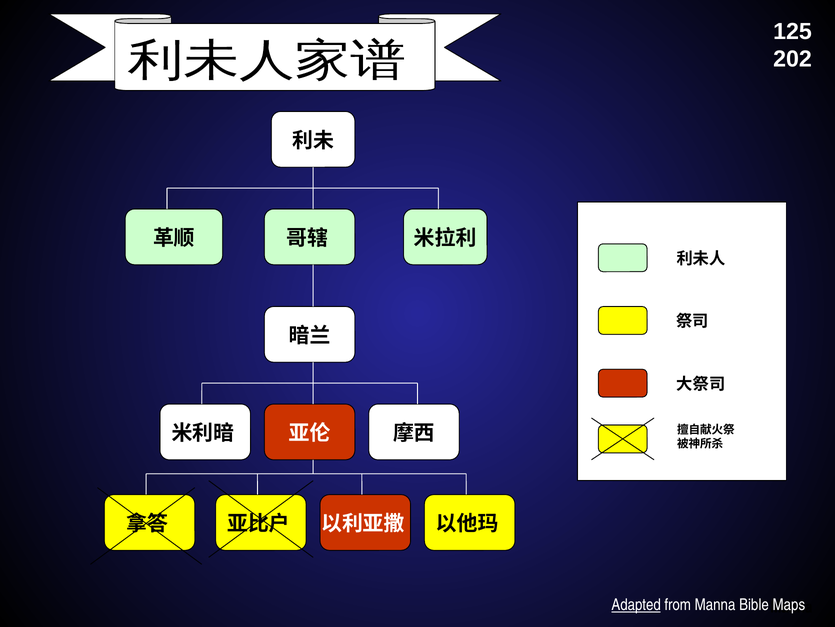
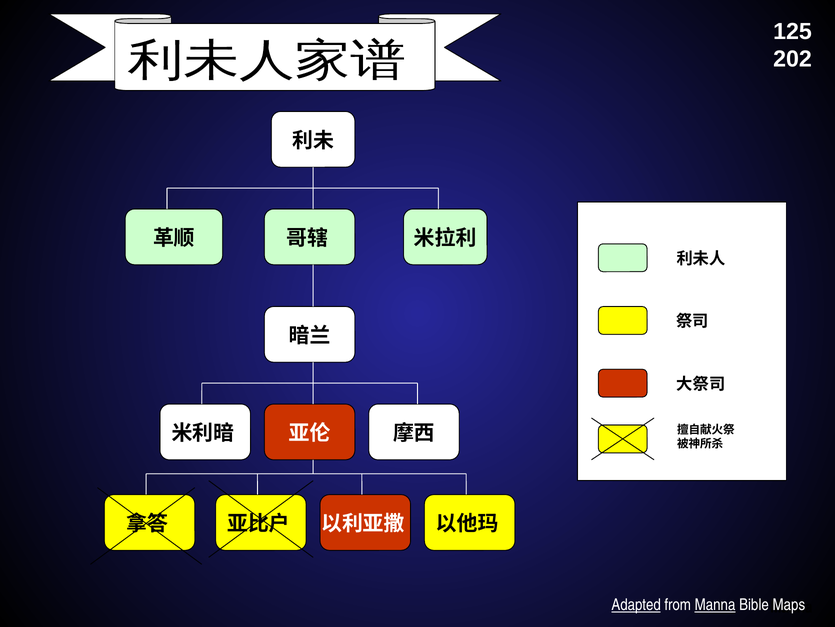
Manna underline: none -> present (715, 604)
